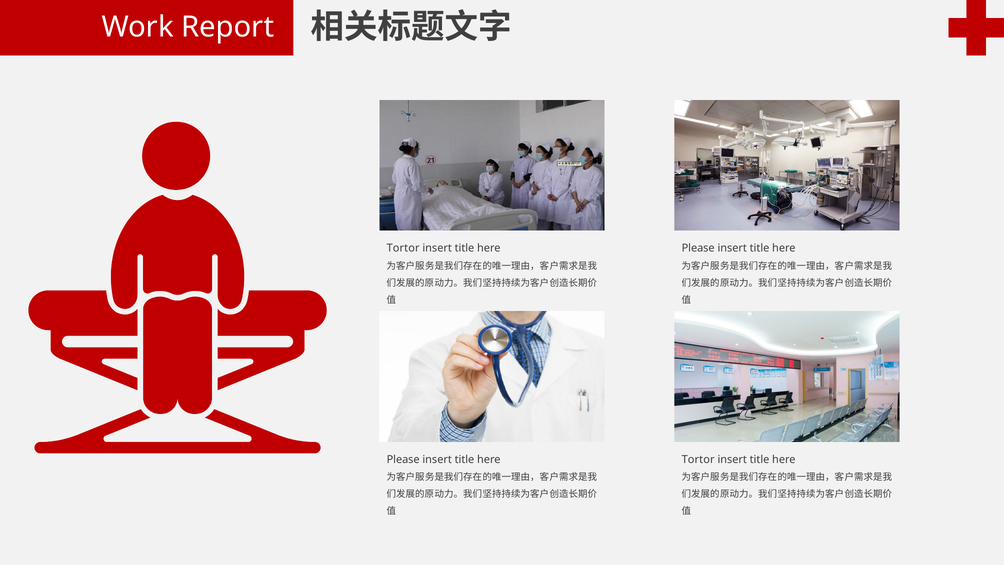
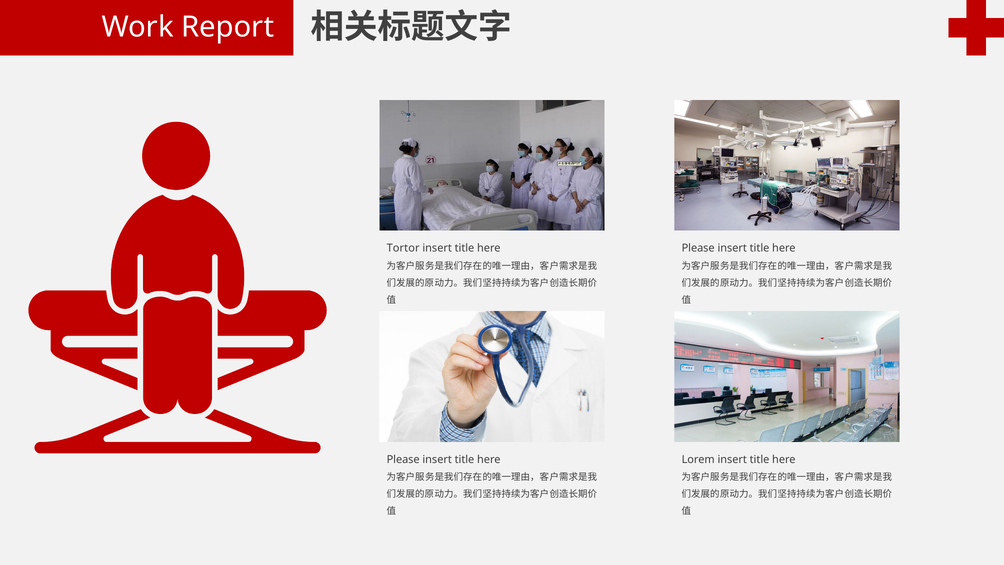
Tortor: Tortor -> Lorem (698, 459)
